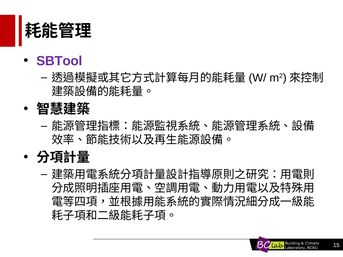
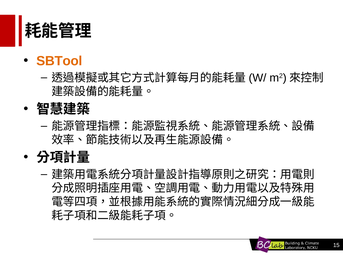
SBTool colour: purple -> orange (59, 61)
